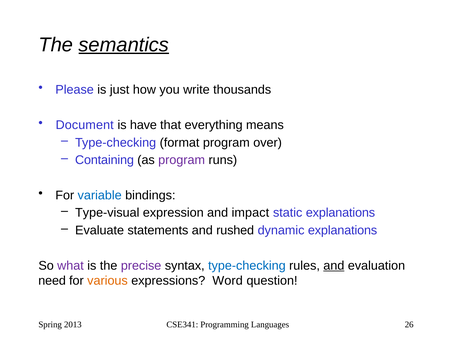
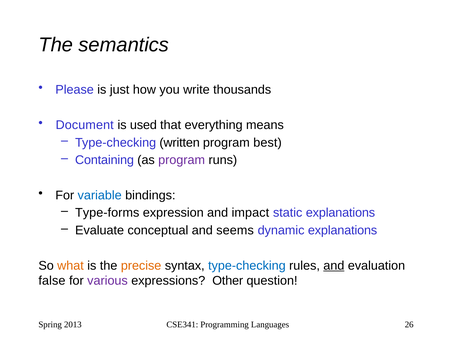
semantics underline: present -> none (124, 45)
have: have -> used (143, 125)
format: format -> written (180, 143)
over: over -> best (268, 143)
Type-visual: Type-visual -> Type-forms (107, 213)
statements: statements -> conceptual (158, 230)
rushed: rushed -> seems (235, 230)
what colour: purple -> orange (71, 266)
precise colour: purple -> orange (141, 266)
need: need -> false (52, 281)
various colour: orange -> purple (108, 281)
Word: Word -> Other (228, 281)
